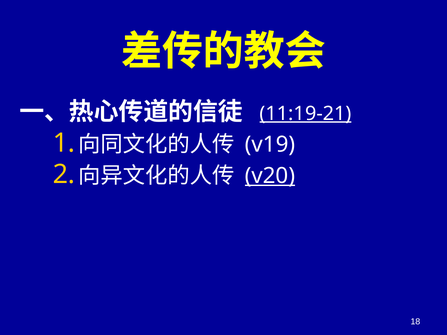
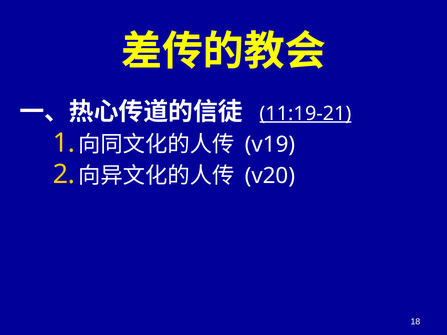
v20 underline: present -> none (270, 176)
